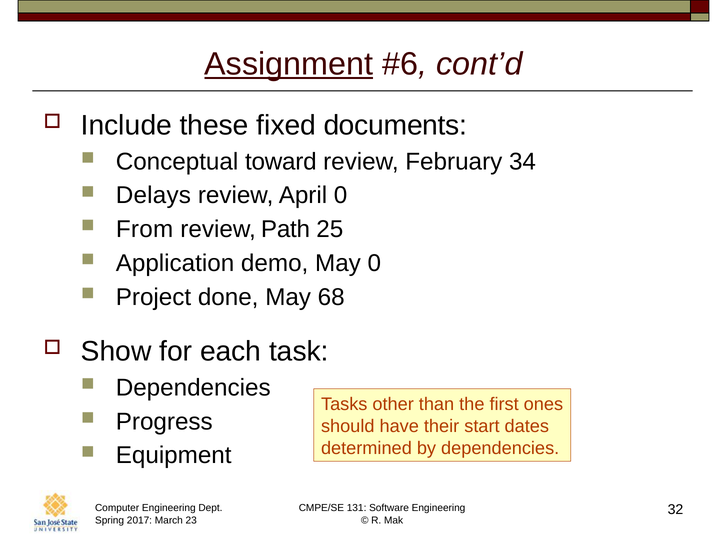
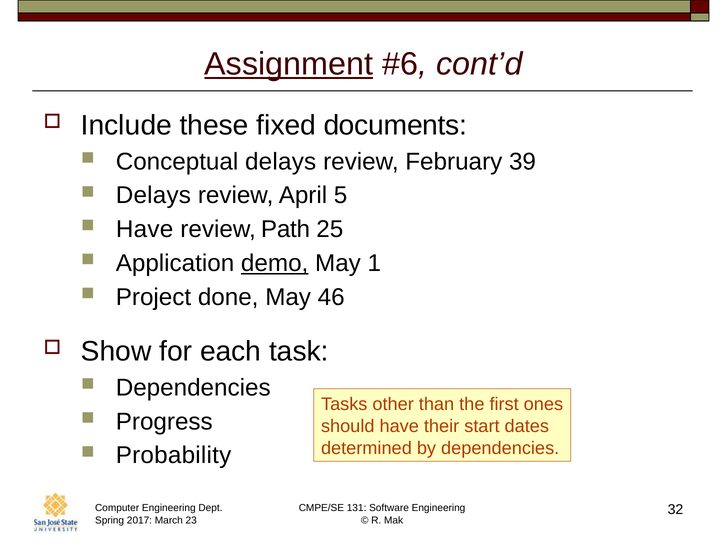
Conceptual toward: toward -> delays (281, 162)
34: 34 -> 39 (522, 162)
April 0: 0 -> 5 (341, 196)
From: From -> Have (145, 229)
demo underline: none -> present (275, 263)
May 0: 0 -> 1 (374, 263)
68: 68 -> 46 (331, 297)
Equipment: Equipment -> Probability (174, 456)
